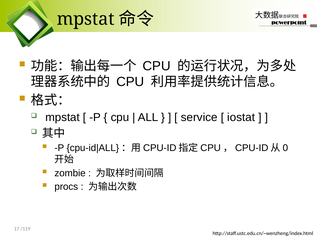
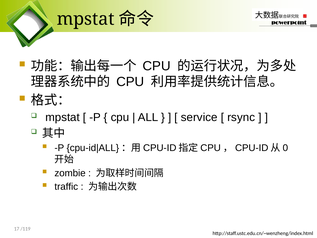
iostat: iostat -> rsync (241, 117)
procs: procs -> traffic (66, 186)
